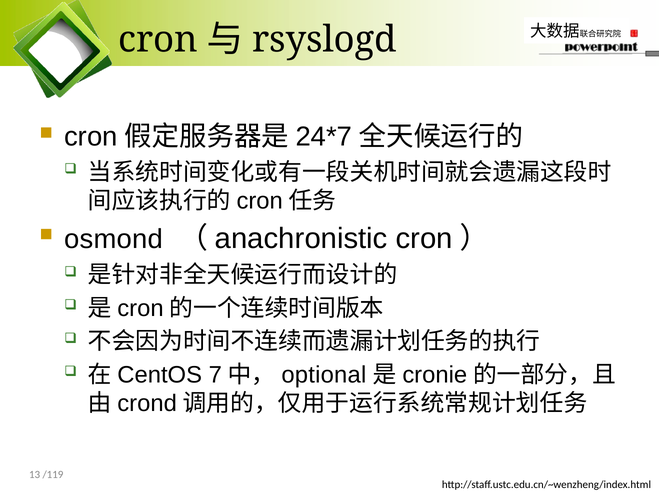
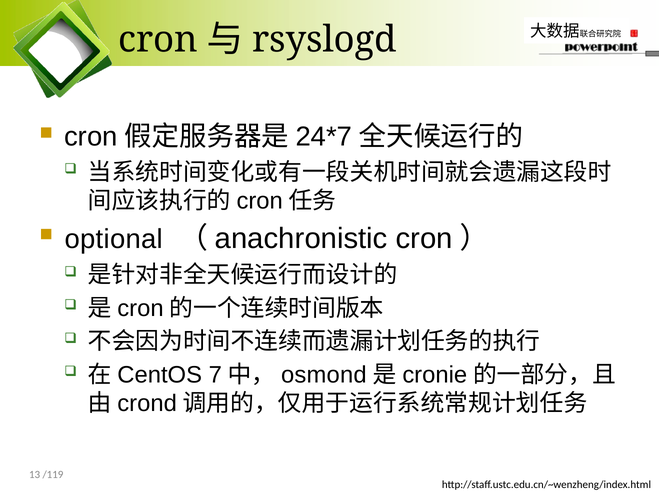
osmond: osmond -> optional (114, 239)
optional: optional -> osmond (324, 375)
